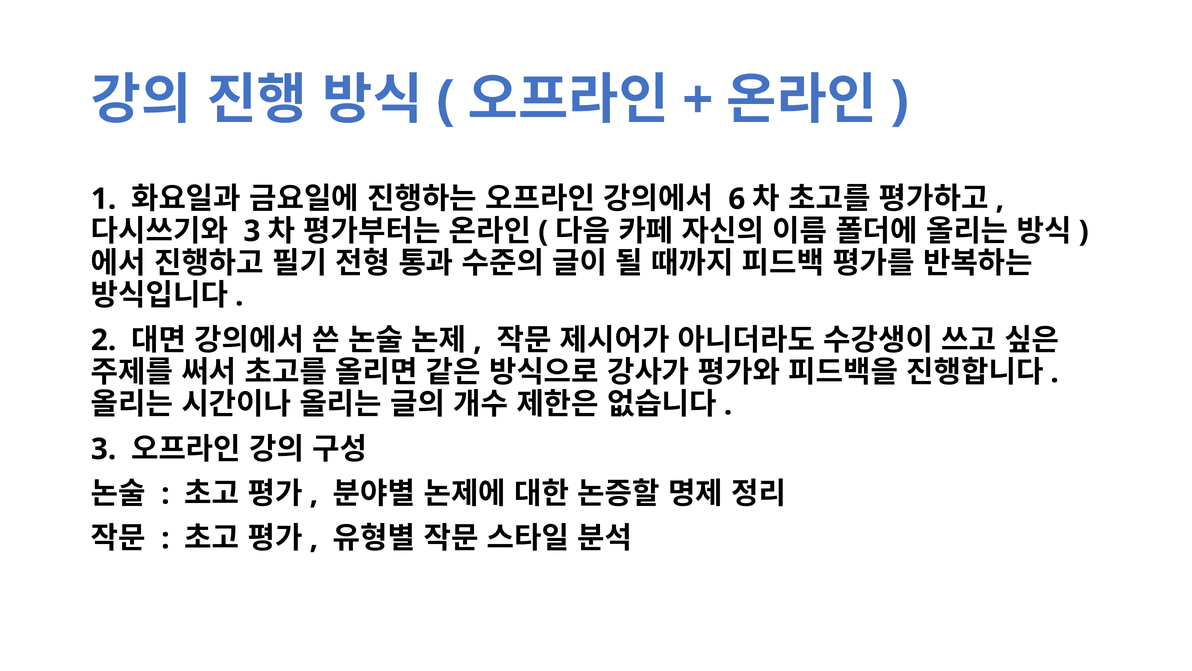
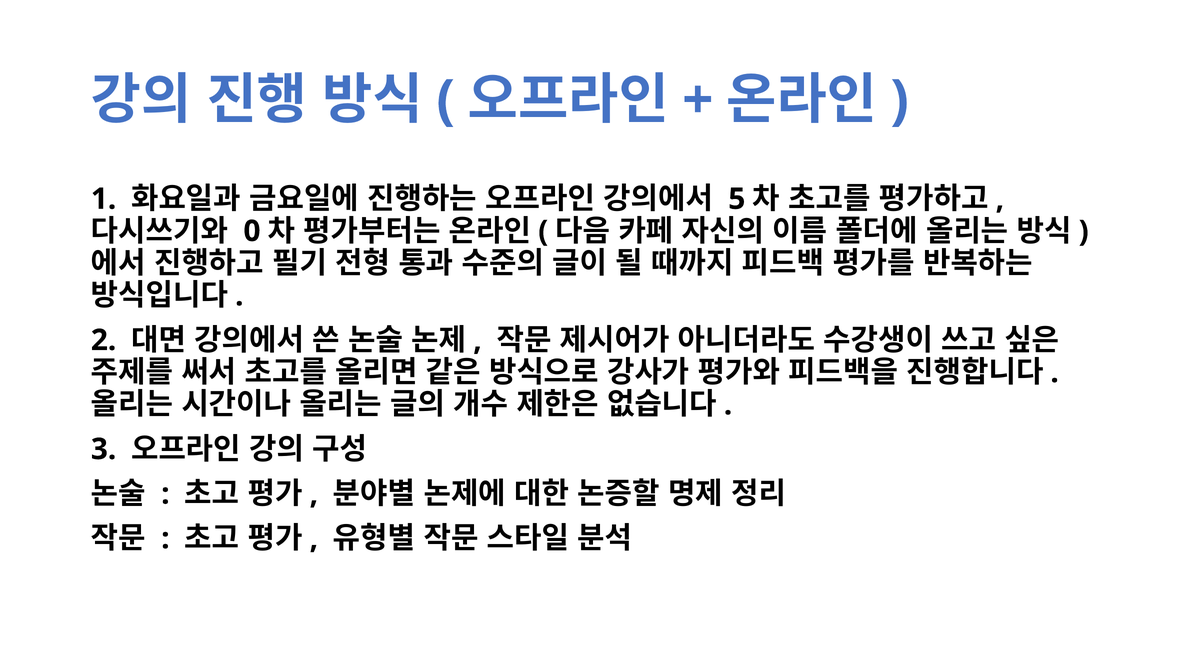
6: 6 -> 5 (737, 199)
3: 3 -> 0 (252, 231)
